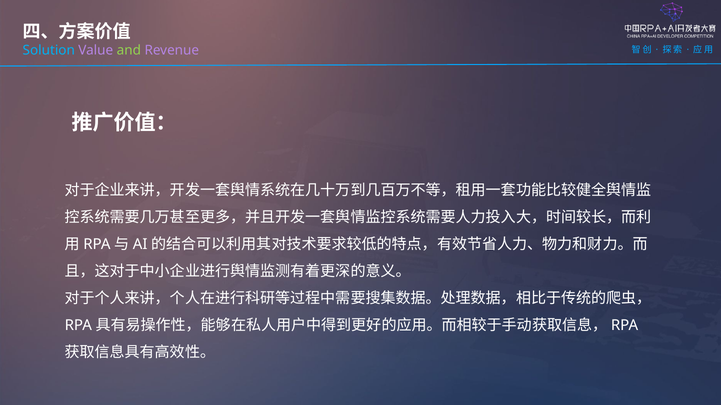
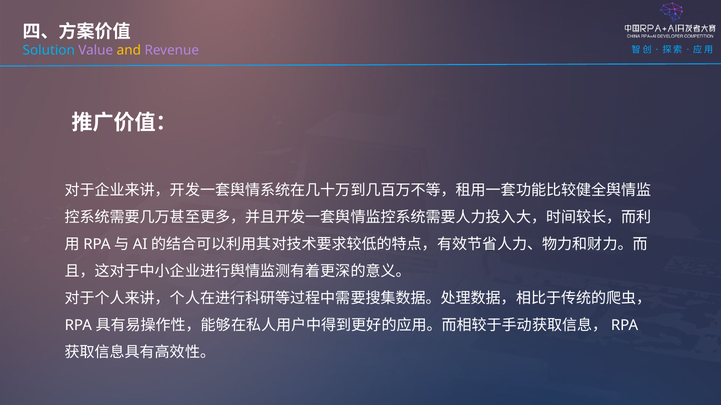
and colour: light green -> yellow (129, 51)
